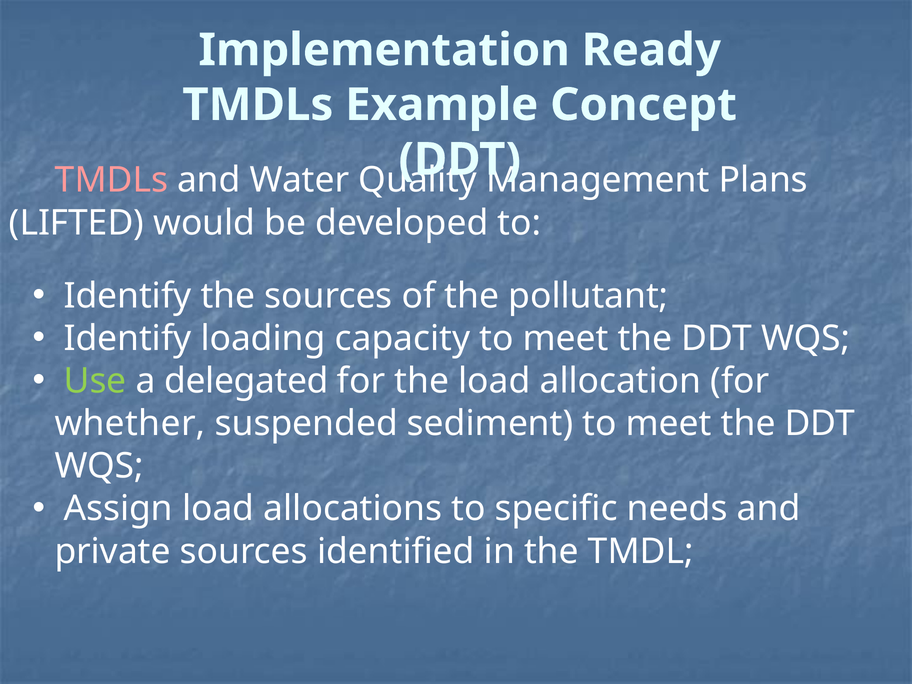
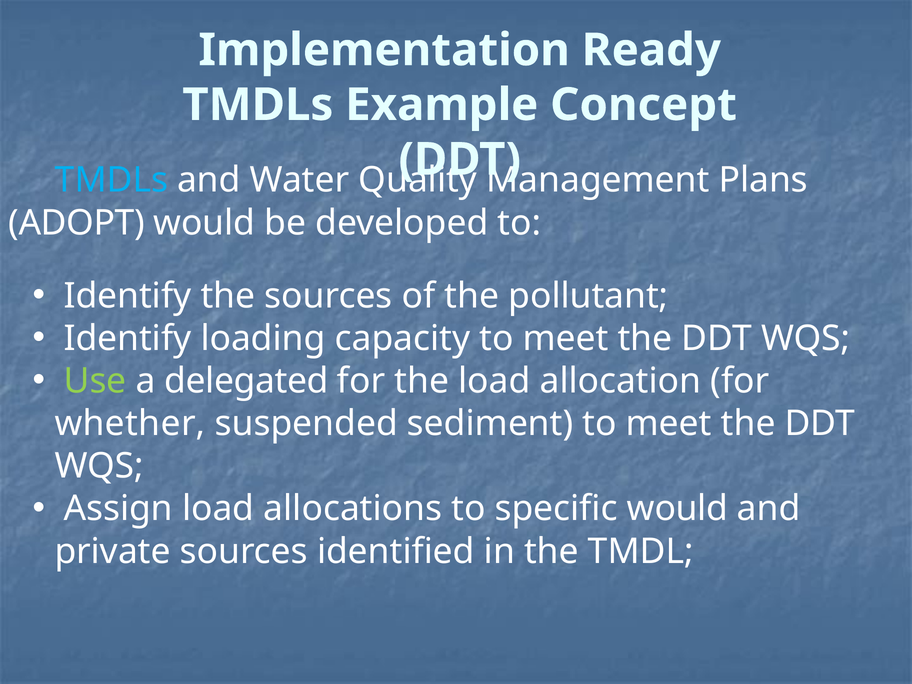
TMDLs colour: pink -> light blue (111, 180)
LIFTED: LIFTED -> ADOPT (77, 223)
specific needs: needs -> would (677, 509)
